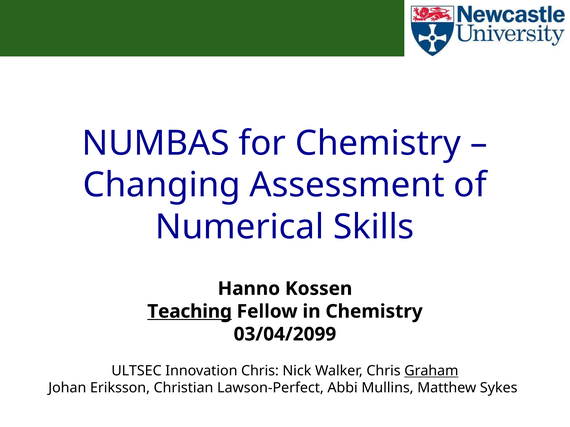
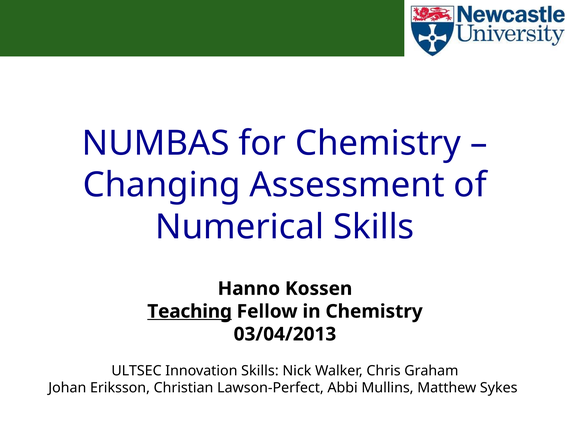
03/04/2099: 03/04/2099 -> 03/04/2013 (285, 335)
Innovation Chris: Chris -> Skills (260, 371)
Graham underline: present -> none (431, 371)
